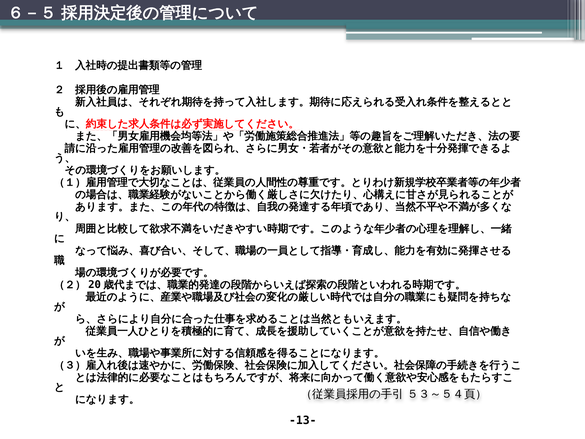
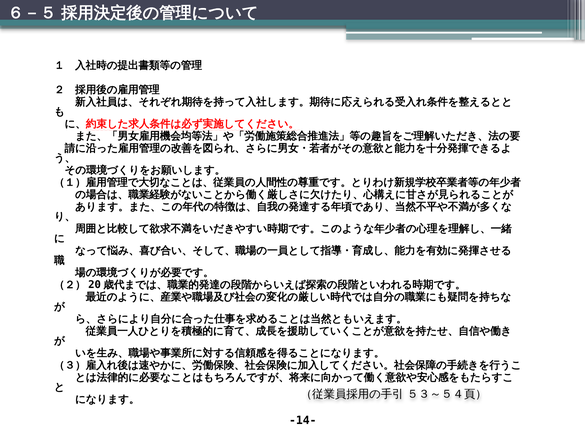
-13-: -13- -> -14- (303, 420)
